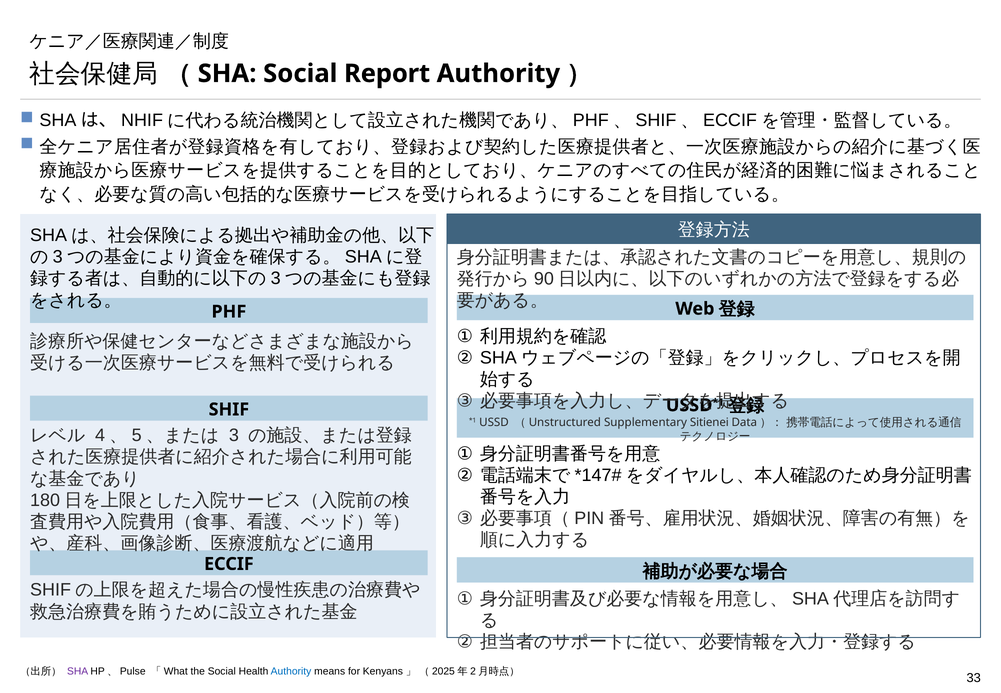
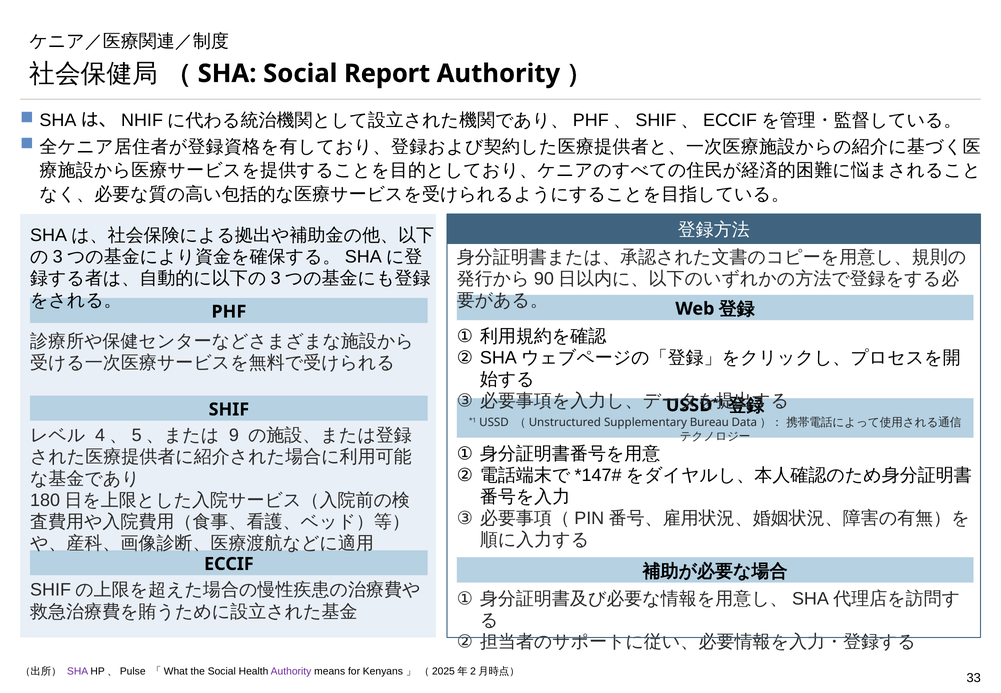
Sitienei: Sitienei -> Bureau (709, 423)
3: 3 -> 9 (234, 435)
Authority colour: blue -> purple (291, 671)
